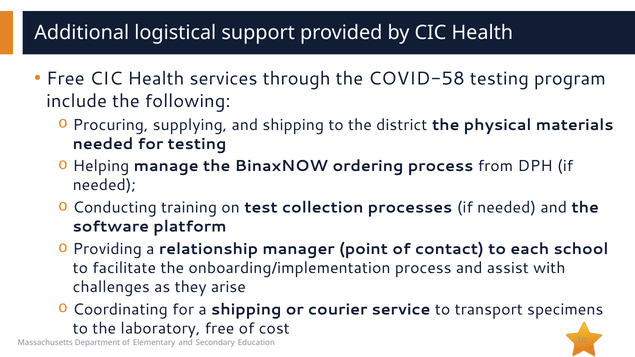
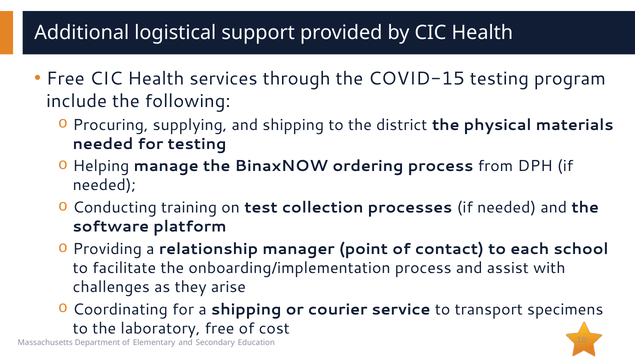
COVID-58: COVID-58 -> COVID-15 (417, 79)
